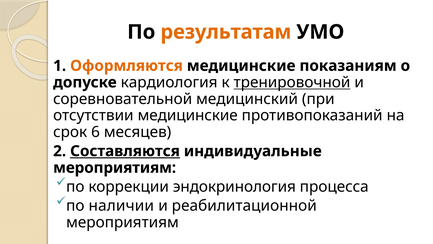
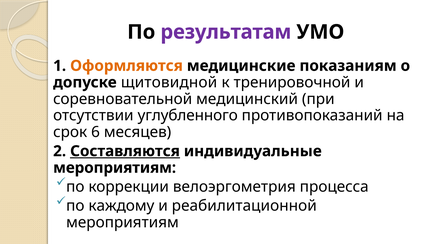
результатам colour: orange -> purple (226, 32)
кардиология: кардиология -> щитовидной (169, 82)
тренировочной underline: present -> none (292, 82)
отсутствии медицинские: медицинские -> углубленного (188, 115)
эндокринология: эндокринология -> велоэргометрия (234, 186)
наличии: наличии -> каждому (121, 205)
